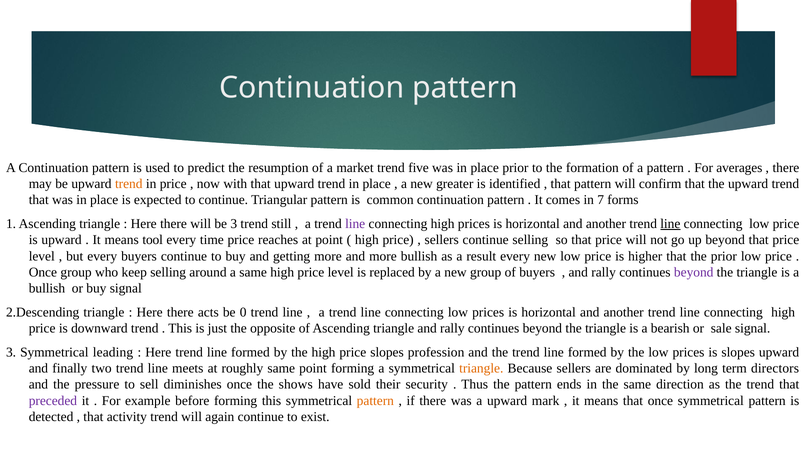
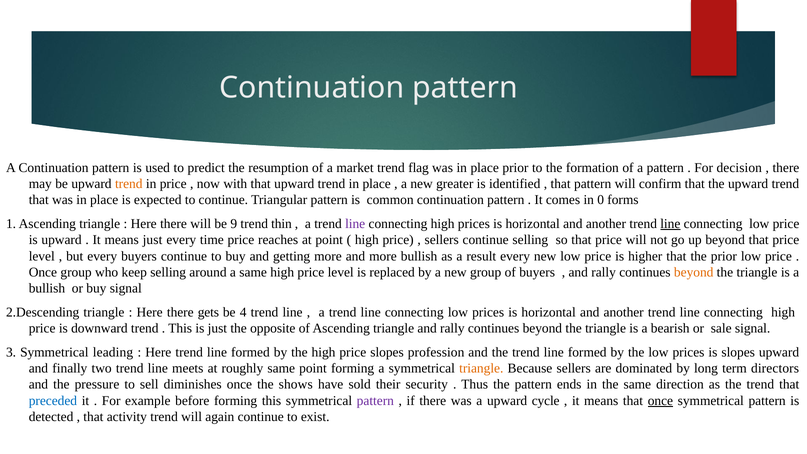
five: five -> flag (419, 168)
averages: averages -> decision (739, 168)
7: 7 -> 0 (601, 200)
be 3: 3 -> 9 (234, 224)
still: still -> thin (281, 224)
means tool: tool -> just (153, 240)
beyond colour: purple -> orange (694, 272)
acts: acts -> gets (208, 312)
0: 0 -> 4 (243, 312)
preceded colour: purple -> blue (53, 401)
pattern colour: orange -> purple (375, 401)
mark: mark -> cycle (546, 401)
once underline: none -> present (660, 401)
